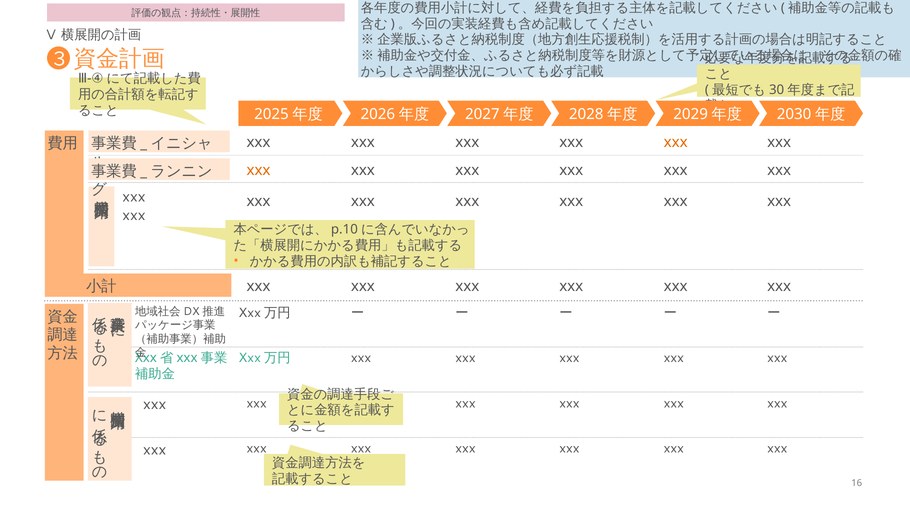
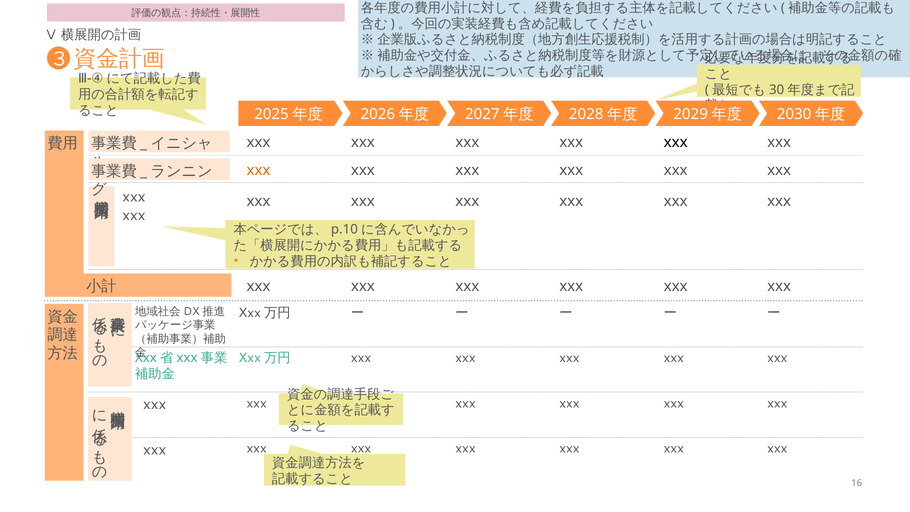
xxx colour: orange -> black (676, 142)
